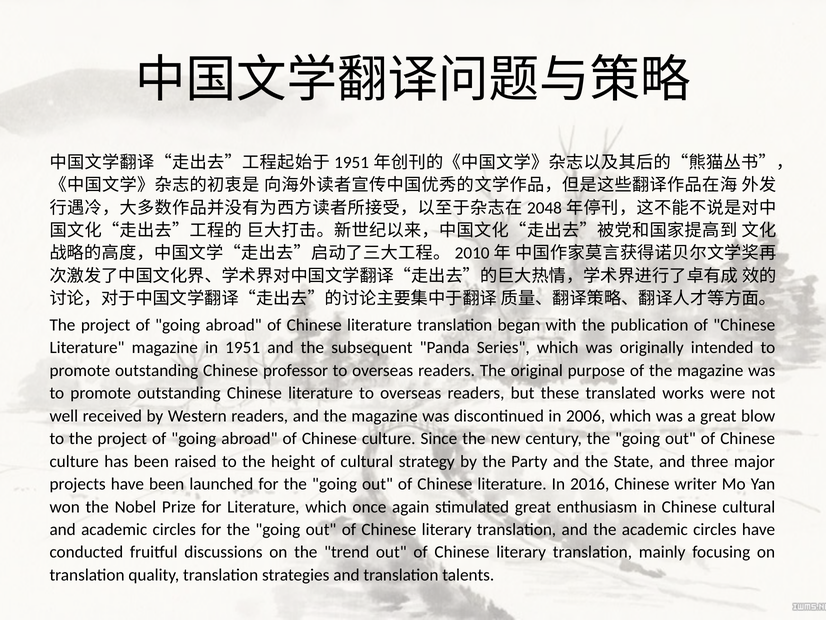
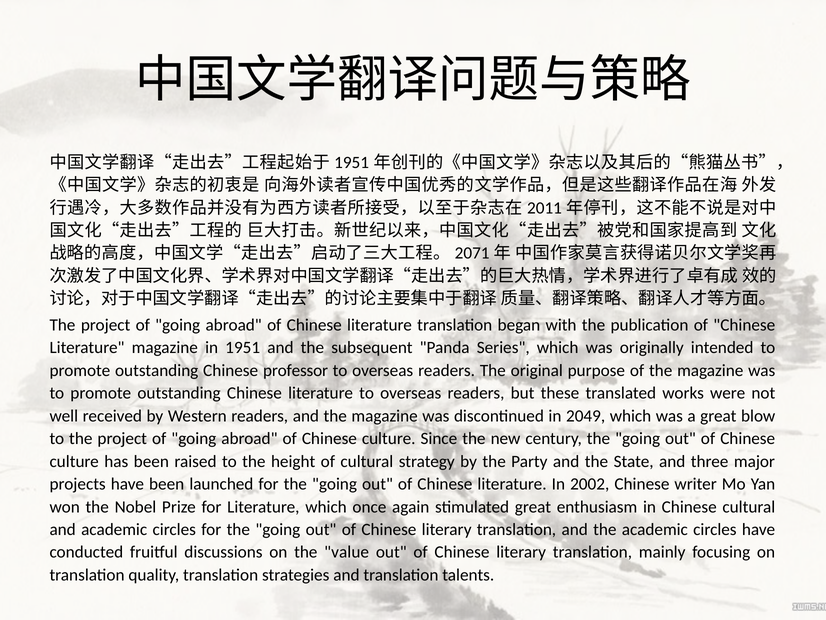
2048: 2048 -> 2011 (545, 208)
2010: 2010 -> 2071 (472, 253)
2006: 2006 -> 2049 (586, 416)
2016: 2016 -> 2002 (590, 484)
trend: trend -> value (347, 552)
